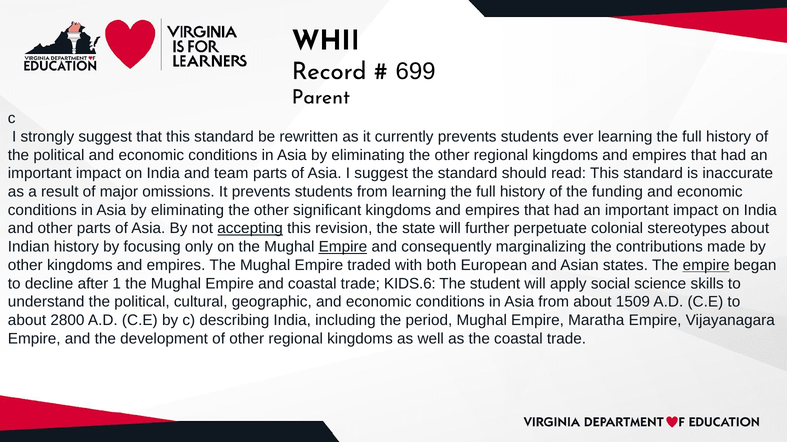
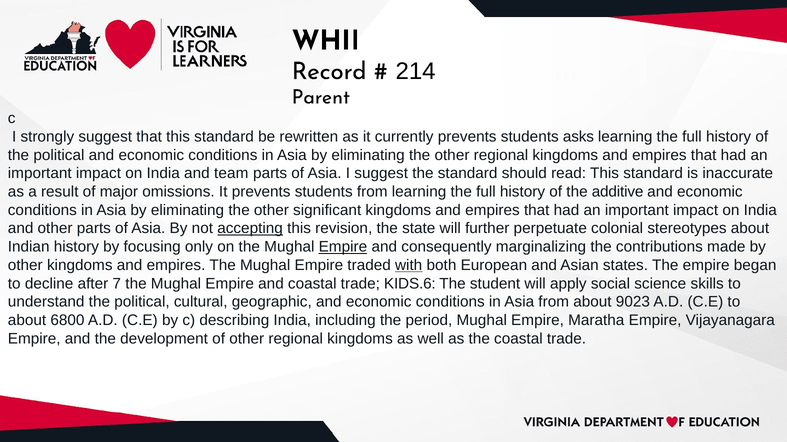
699: 699 -> 214 (416, 71)
ever: ever -> asks (578, 137)
funding: funding -> additive (618, 192)
with underline: none -> present (409, 266)
empire underline: present -> none (706, 266)
1: 1 -> 7 (117, 284)
1509: 1509 -> 9023 (633, 302)
2800: 2800 -> 6800 (67, 321)
